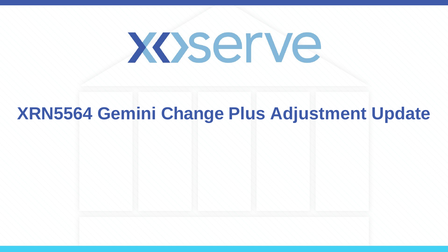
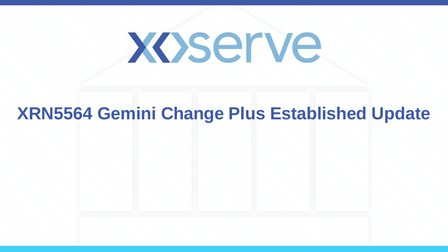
Adjustment: Adjustment -> Established (319, 114)
